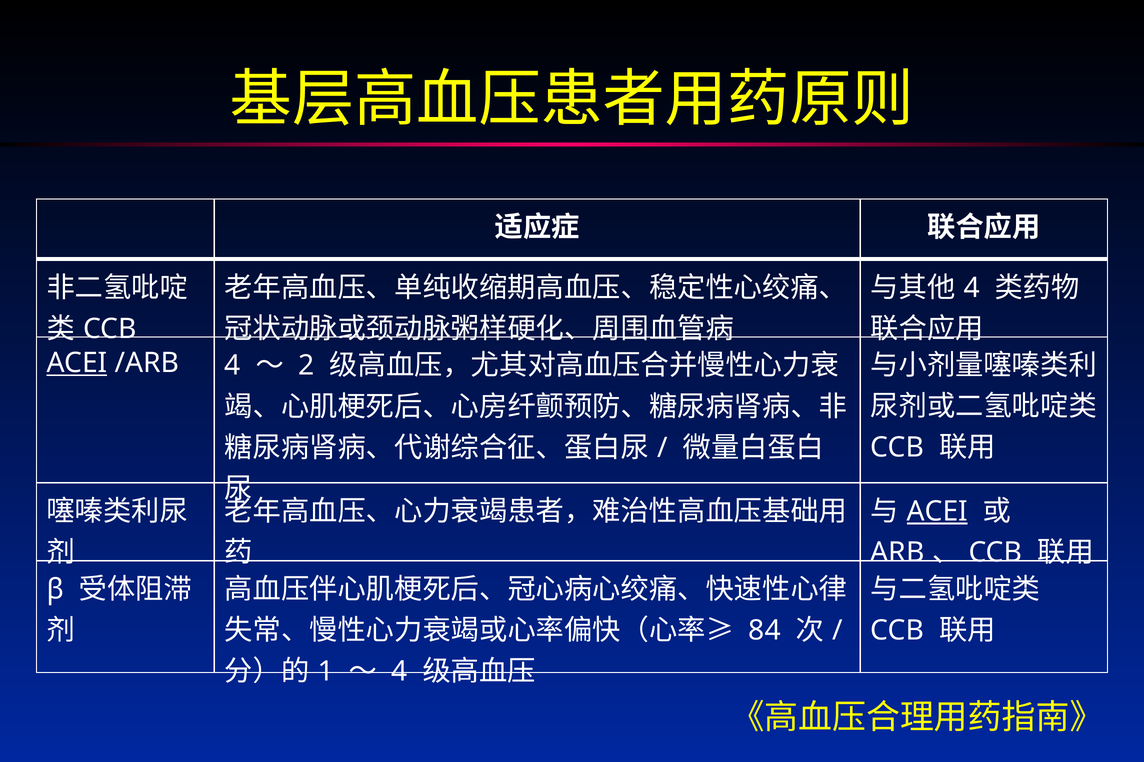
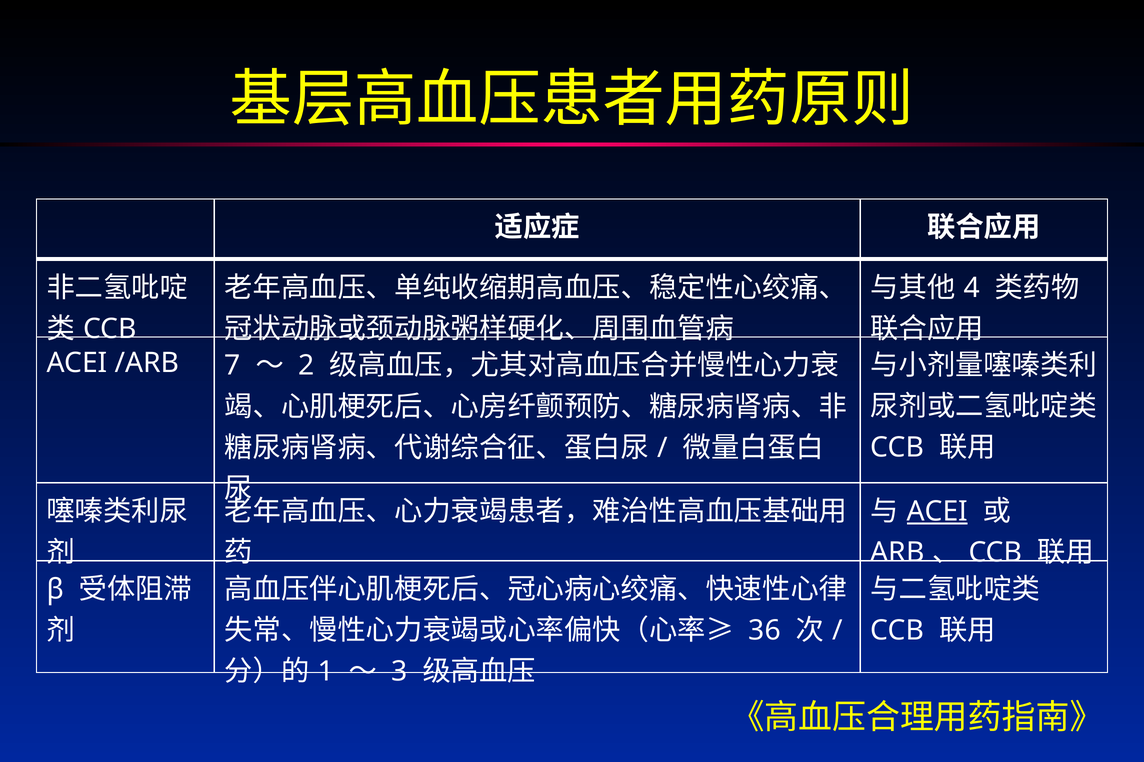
ACEI underline: present -> none (77, 363)
/ARB 4: 4 -> 7 (233, 366)
84: 84 -> 36 (765, 631)
4: 4 -> 3 (400, 672)
